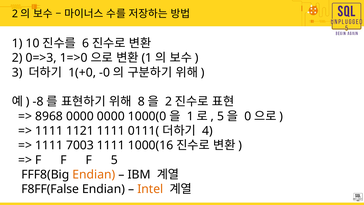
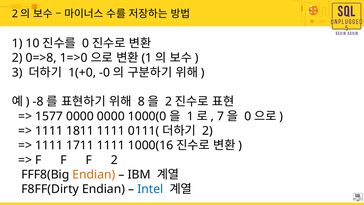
6: 6 -> 0 (86, 43)
0=>3: 0=>3 -> 0=>8 (41, 58)
8968: 8968 -> 1577 (49, 116)
5: 5 -> 7 (221, 116)
1121: 1121 -> 1811 (80, 131)
4: 4 -> 2 (207, 131)
7003: 7003 -> 1711 (80, 145)
F 5: 5 -> 2 (114, 160)
F8FF(False: F8FF(False -> F8FF(Dirty (50, 189)
Intel colour: orange -> blue (150, 189)
